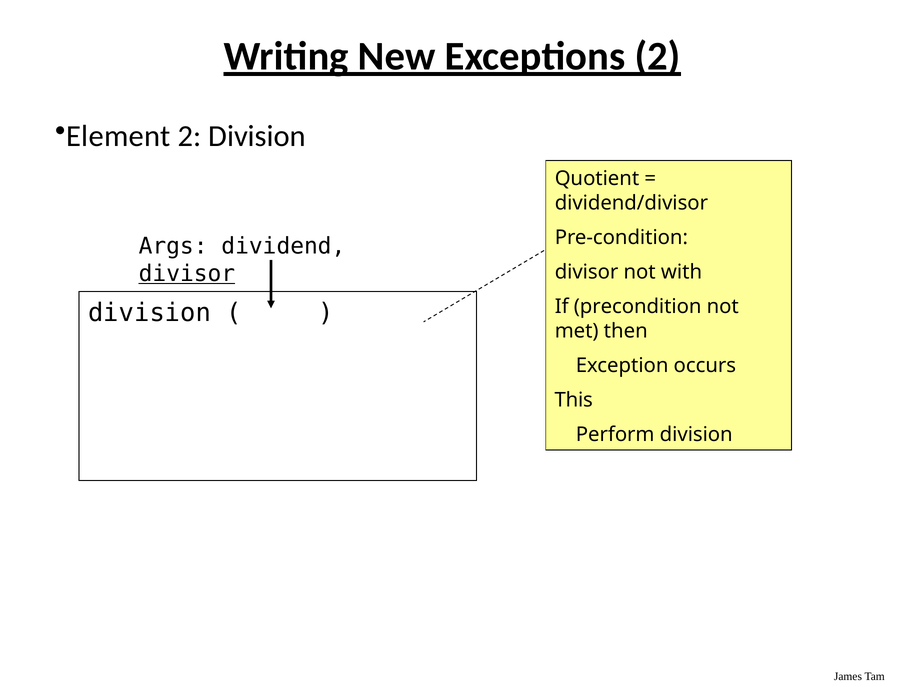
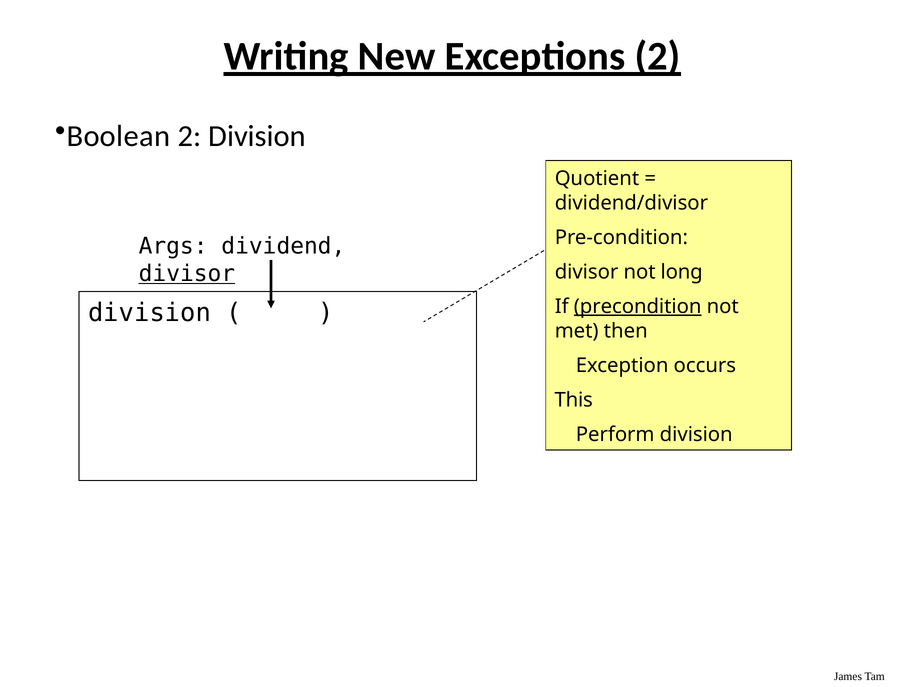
Element: Element -> Boolean (118, 136)
with: with -> long (682, 272)
precondition underline: none -> present (638, 307)
